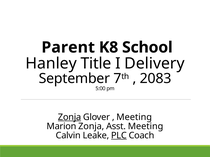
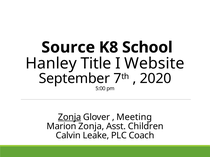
Parent: Parent -> Source (68, 48)
Delivery: Delivery -> Website (154, 64)
2083: 2083 -> 2020 (156, 79)
Asst Meeting: Meeting -> Children (146, 127)
PLC underline: present -> none (119, 136)
